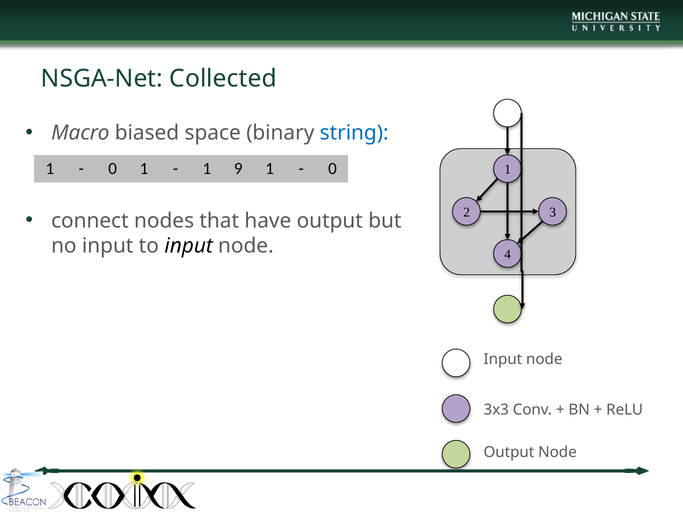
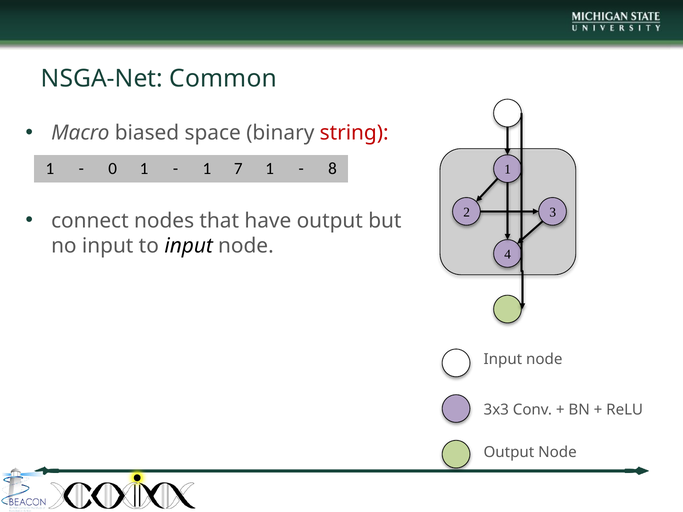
Collected: Collected -> Common (223, 79)
string colour: blue -> red (354, 133)
9: 9 -> 7 (238, 169)
0: 0 -> 8 (333, 169)
